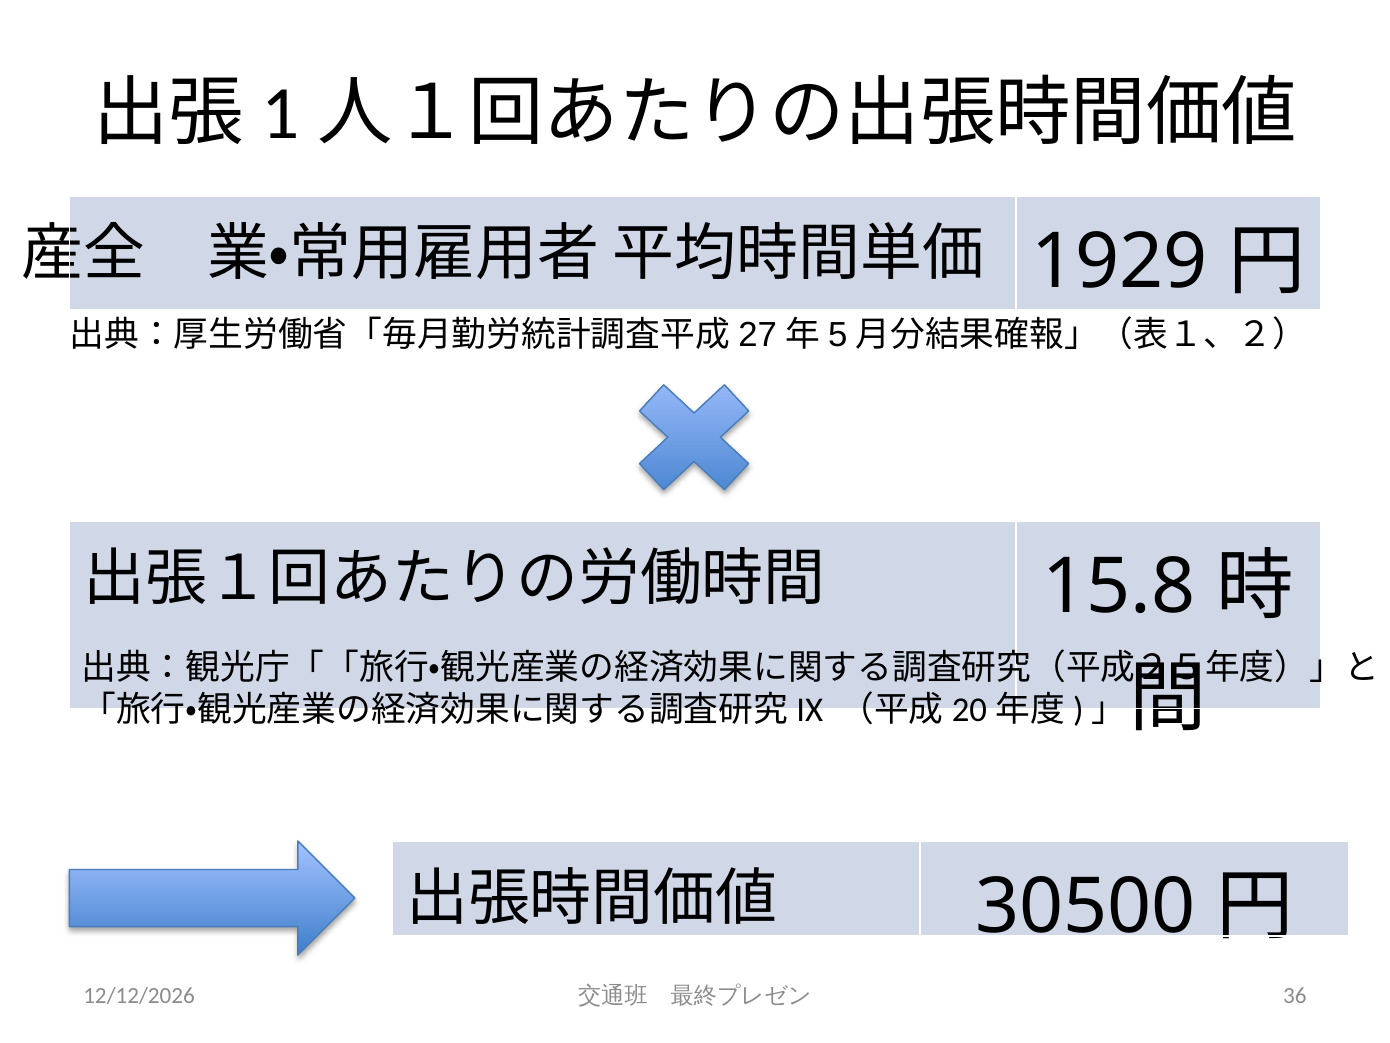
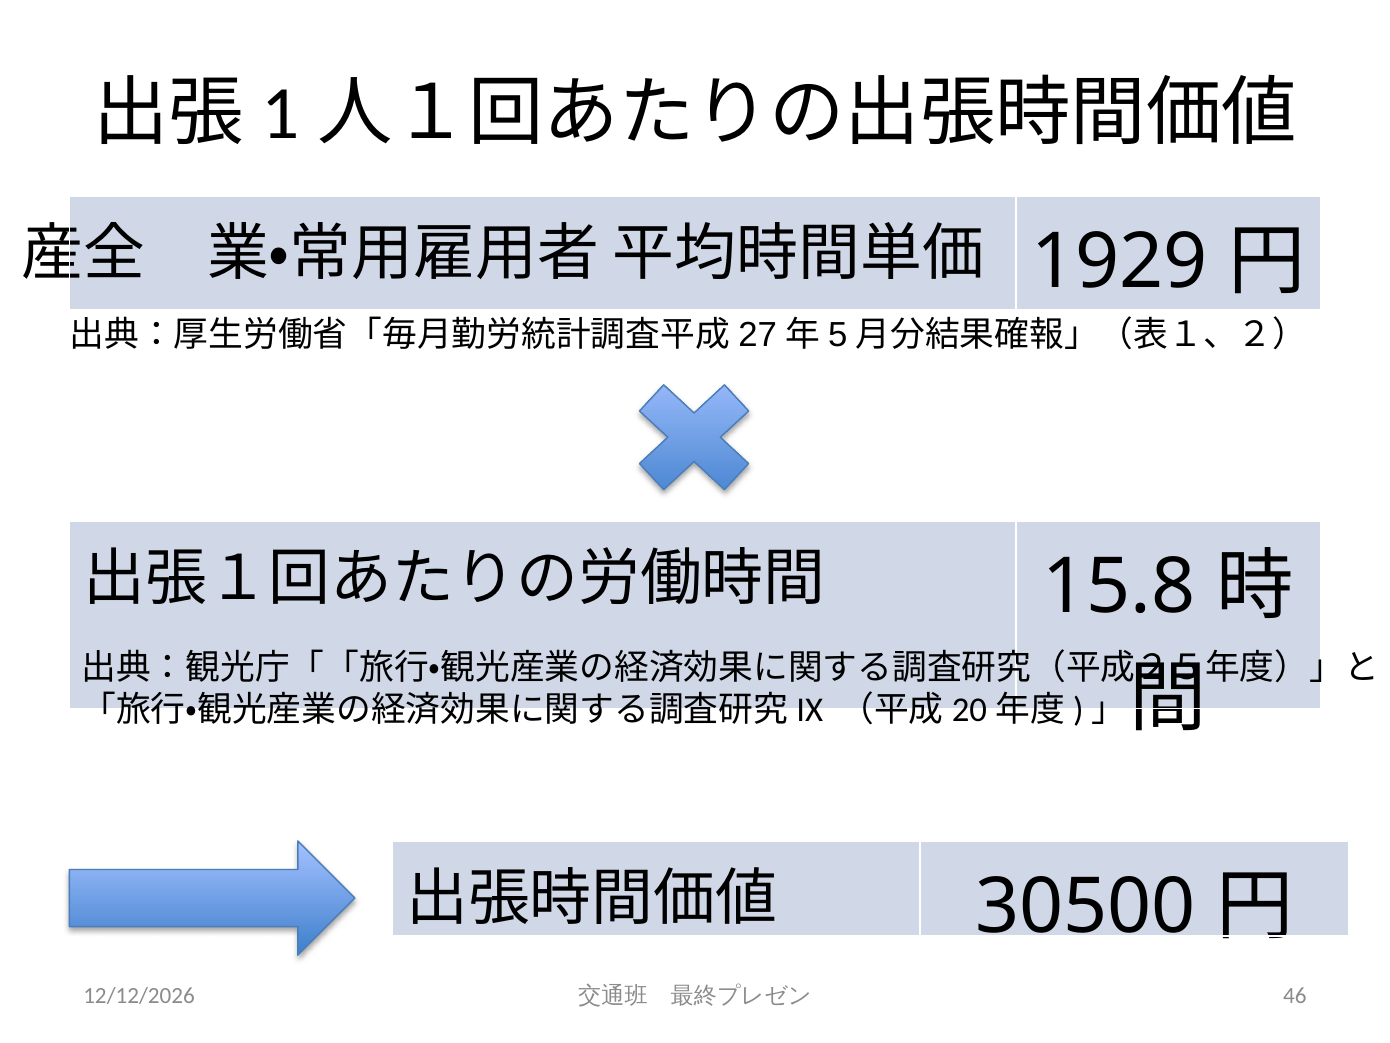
36: 36 -> 46 (1295, 995)
